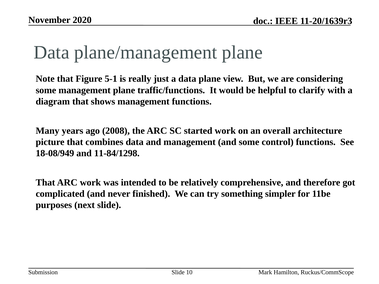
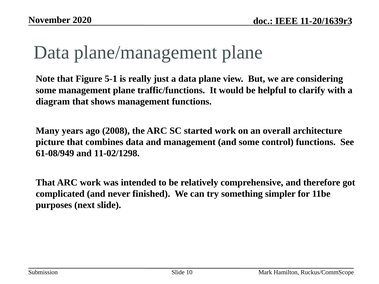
18-08/949: 18-08/949 -> 61-08/949 (55, 153)
11-84/1298: 11-84/1298 -> 11-02/1298 (117, 153)
